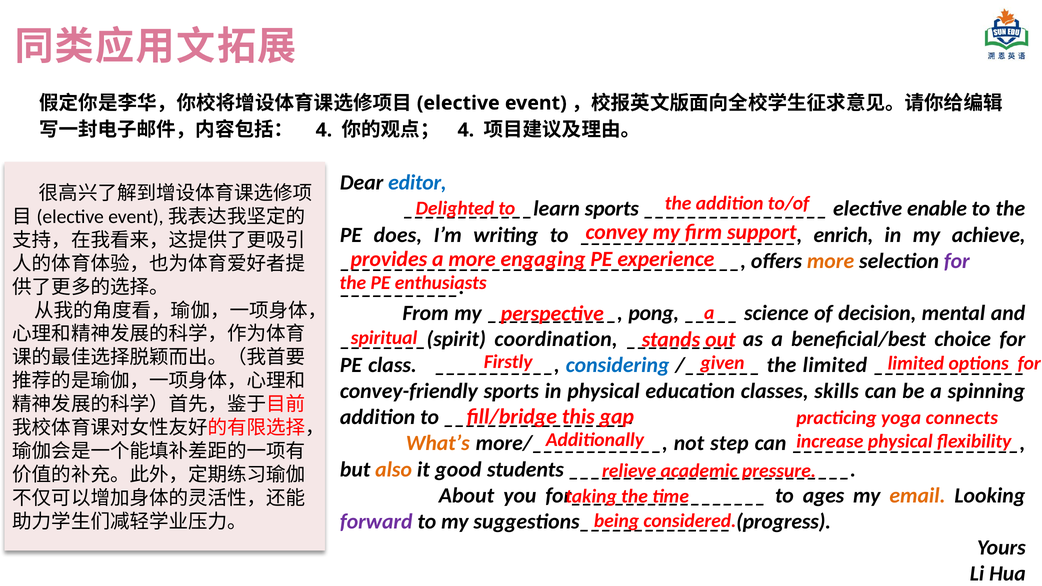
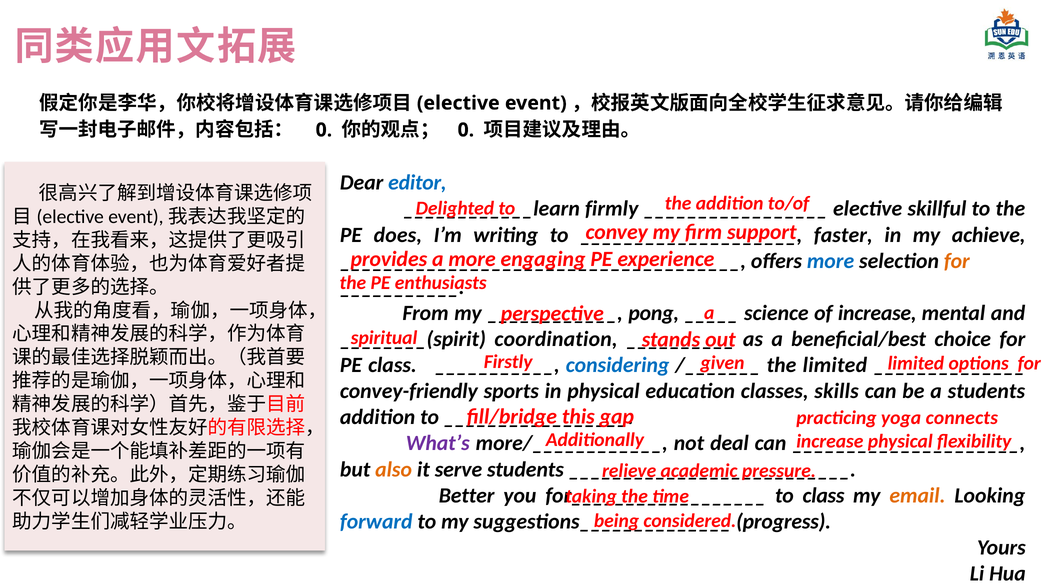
4: 4 -> 0 (324, 130)
4: 4 -> 0 (466, 130)
sports: sports -> firmly (612, 209)
enable: enable -> skillful (937, 209)
enrich: enrich -> faster (843, 235)
more colour: orange -> blue (831, 261)
for colour: purple -> orange (957, 261)
of decision: decision -> increase (877, 313)
a spinning: spinning -> students (986, 391)
What’s colour: orange -> purple (438, 443)
step: step -> deal (729, 443)
good: good -> serve (458, 469)
About: About -> Better (467, 496)
to ages: ages -> class (824, 496)
forward colour: purple -> blue (376, 522)
